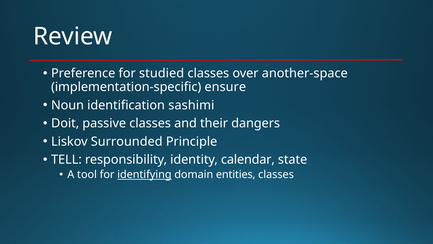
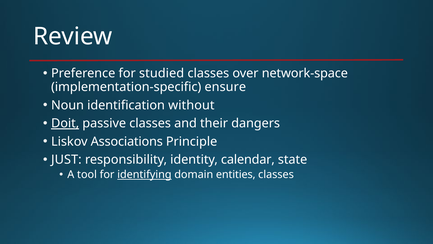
another-space: another-space -> network-space (305, 73)
sashimi: sashimi -> without (191, 105)
Doit underline: none -> present (65, 123)
Surrounded: Surrounded -> Associations (127, 141)
TELL: TELL -> JUST (66, 159)
